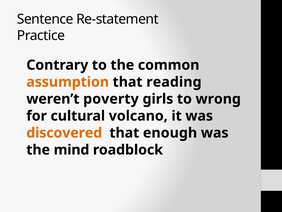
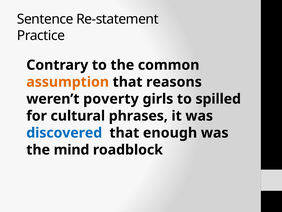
reading: reading -> reasons (174, 82)
wrong: wrong -> spilled (218, 99)
volcano: volcano -> phrases (138, 116)
discovered colour: orange -> blue (64, 133)
